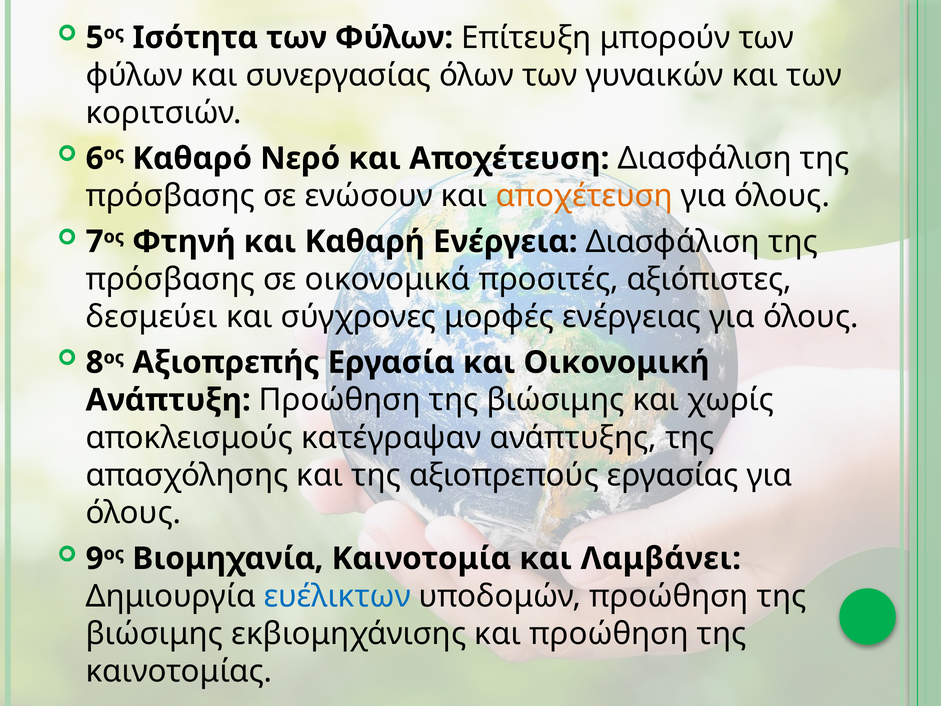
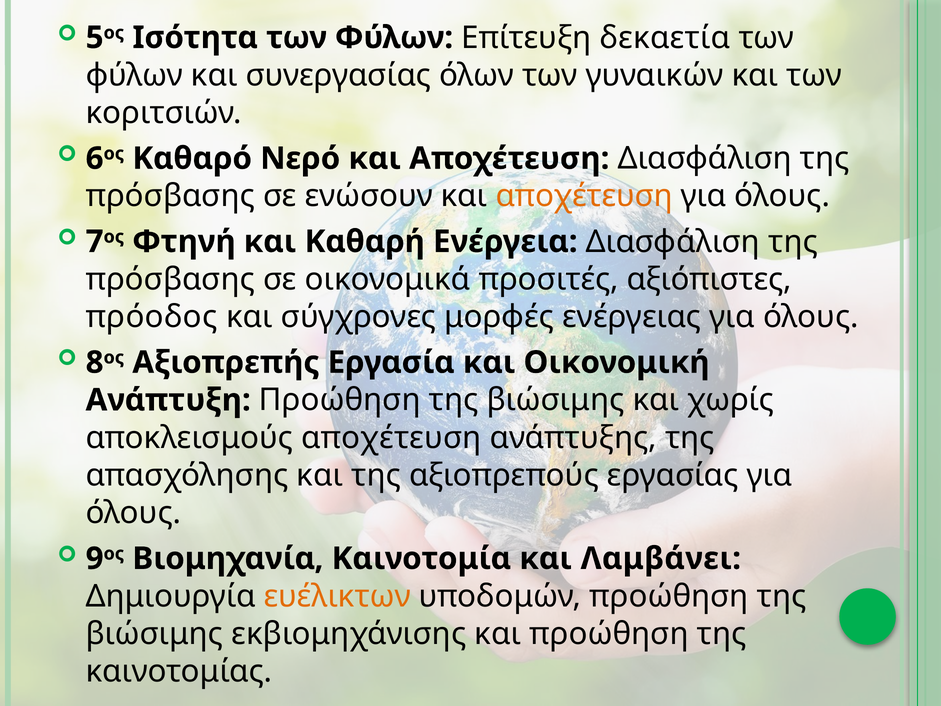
μπορούν: μπορούν -> δεκαετία (665, 38)
δεσμεύει: δεσμεύει -> πρόοδος (152, 317)
αποκλεισμούς κατέγραψαν: κατέγραψαν -> αποχέτευση (391, 438)
ευέλικτων colour: blue -> orange (337, 596)
